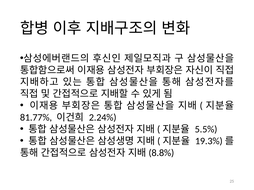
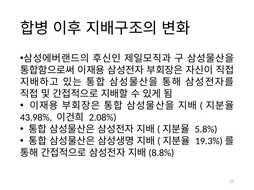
81.77%: 81.77% -> 43.98% (36, 118)
2.24%: 2.24% -> 2.08% (103, 118)
5.5%: 5.5% -> 5.8% (206, 130)
